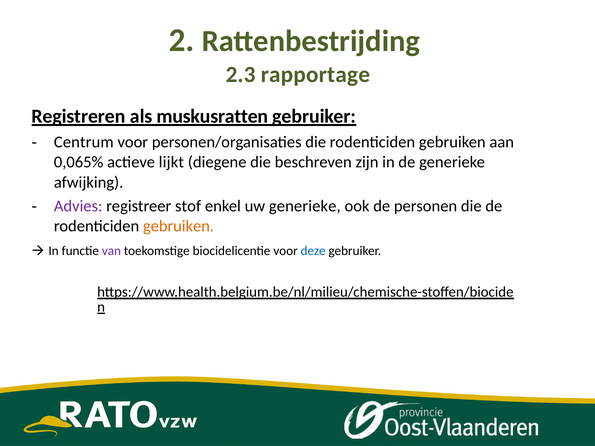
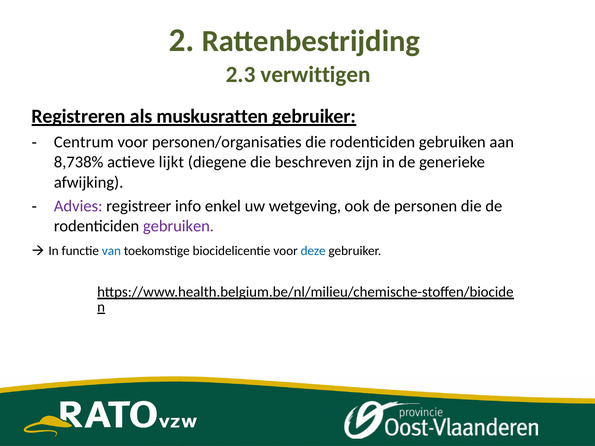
rapportage: rapportage -> verwittigen (316, 75)
0,065%: 0,065% -> 8,738% (79, 162)
stof: stof -> info (188, 206)
uw generieke: generieke -> wetgeving (305, 206)
gebruiken colour: orange -> purple (178, 226)
van colour: purple -> blue (111, 251)
